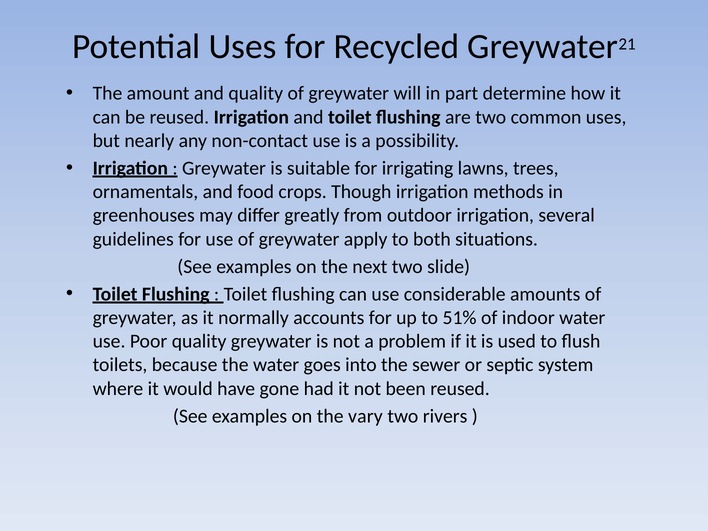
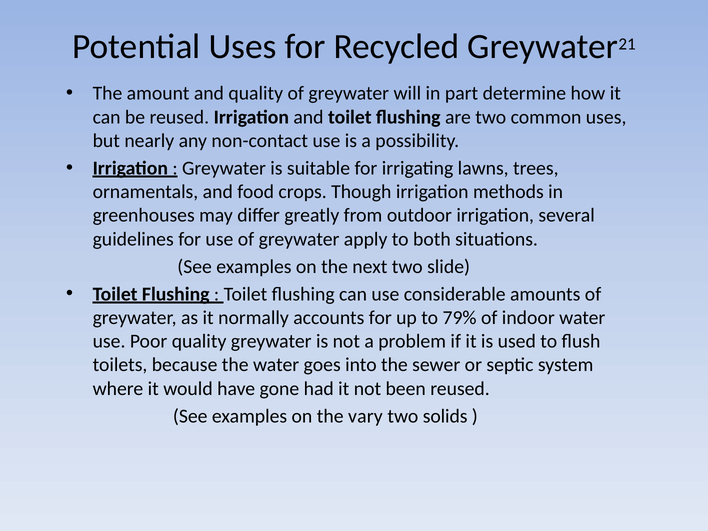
51%: 51% -> 79% (460, 318)
rivers: rivers -> solids (445, 416)
